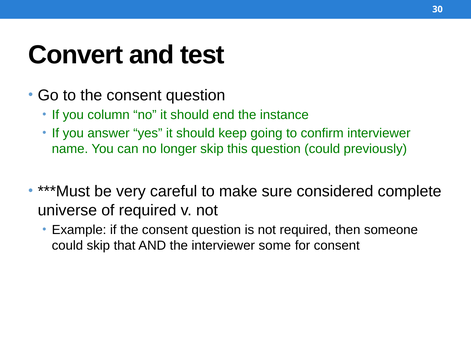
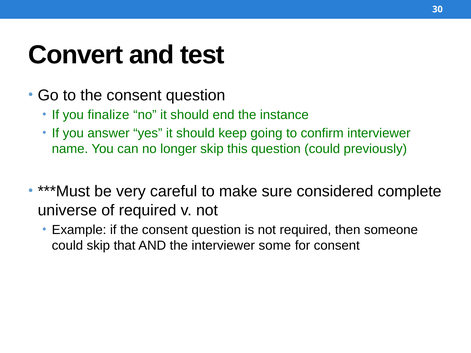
column: column -> finalize (108, 115)
